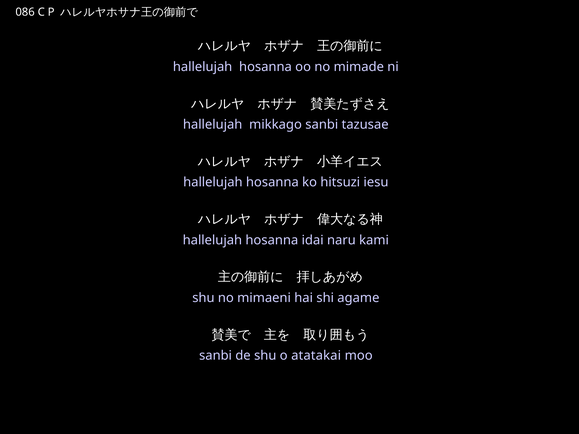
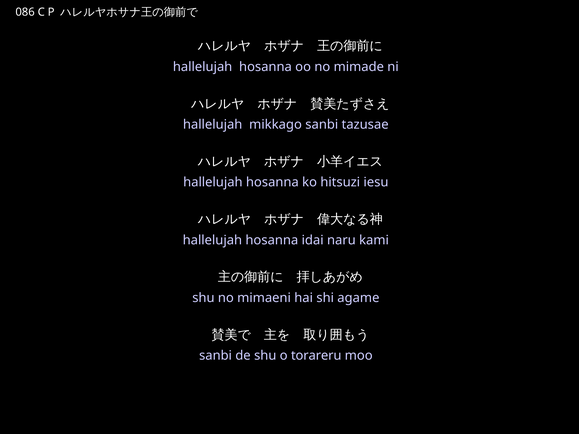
atatakai: atatakai -> torareru (316, 356)
